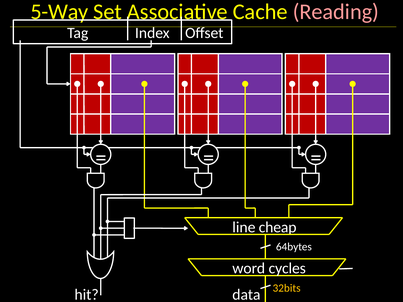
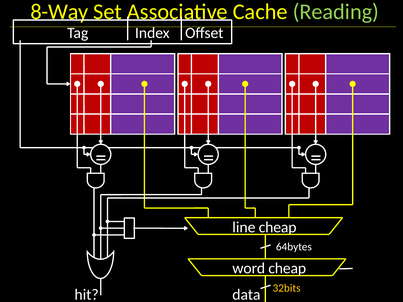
5-Way: 5-Way -> 8-Way (59, 12)
Reading colour: pink -> light green (336, 12)
word cycles: cycles -> cheap (287, 269)
